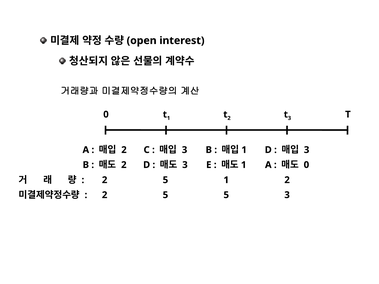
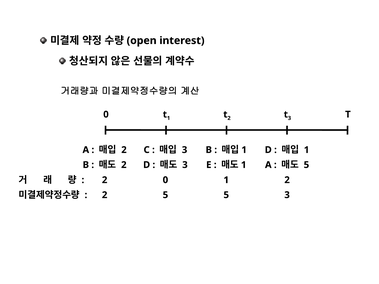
3: 3 -> 1 (307, 150)
0: 0 -> 5 (306, 165)
5: 5 -> 0 (165, 180)
